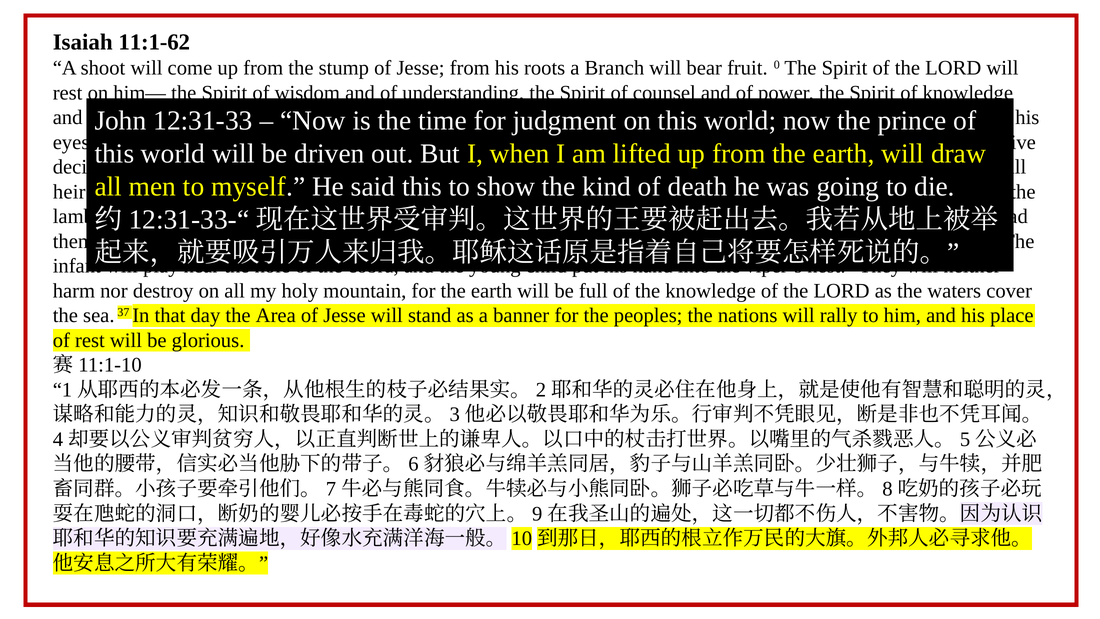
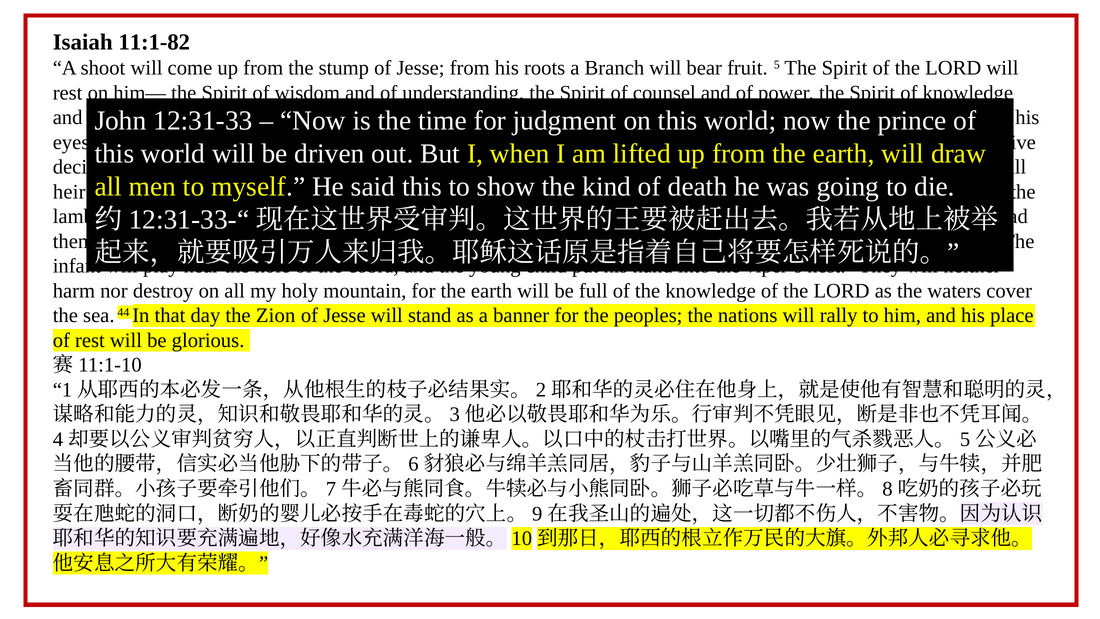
11:1-62: 11:1-62 -> 11:1-82 (154, 42)
fruit 0: 0 -> 5 (777, 65)
37: 37 -> 44 (123, 312)
Area: Area -> Zion (276, 315)
